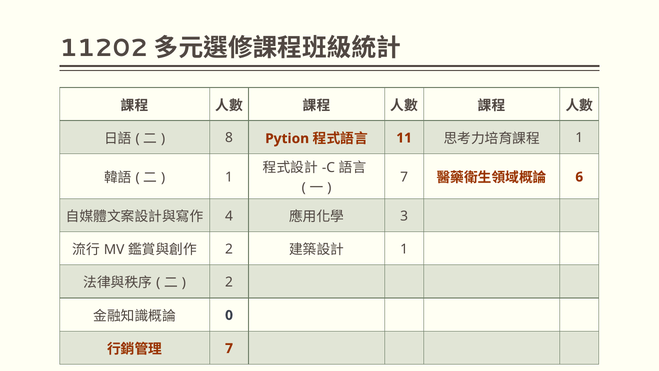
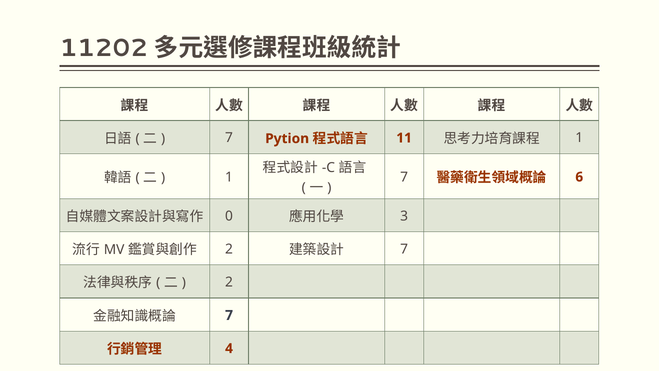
8: 8 -> 7 (229, 138)
4: 4 -> 0 (229, 216)
1: 1 -> 7 (404, 249)
0: 0 -> 7 (229, 315)
7: 7 -> 4 (229, 348)
